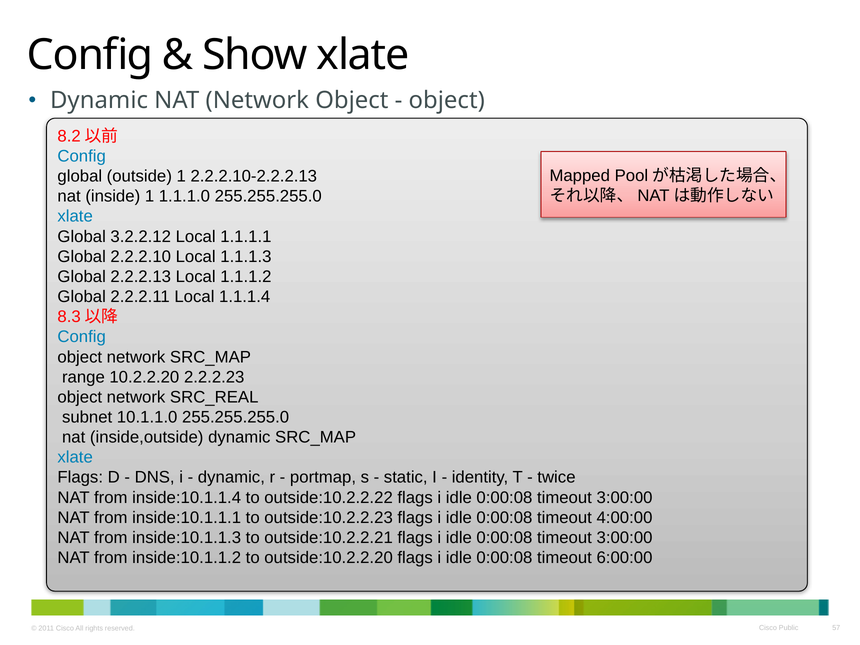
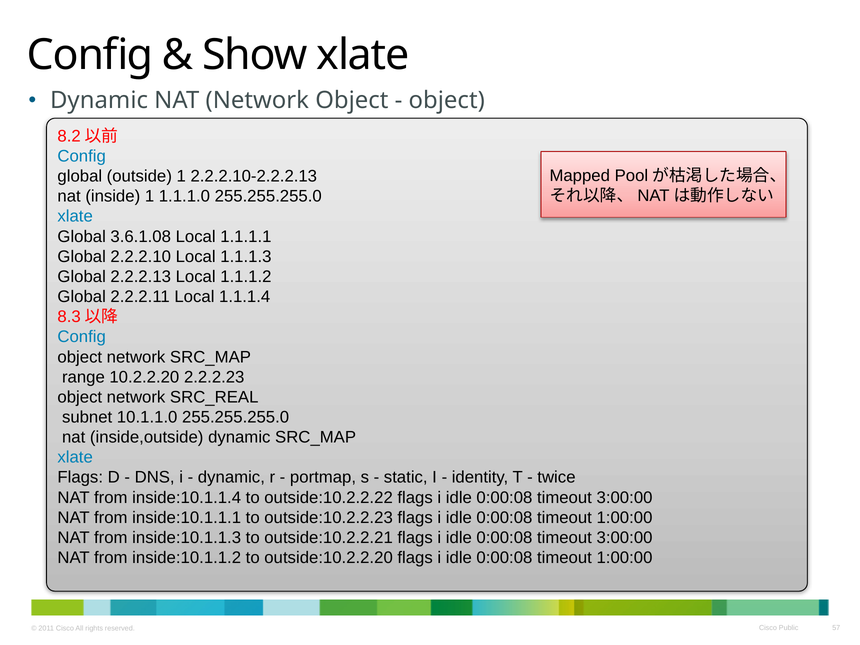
3.2.2.12: 3.2.2.12 -> 3.6.1.08 (141, 237)
4:00:00: 4:00:00 -> 1:00:00 (624, 518)
6:00:00: 6:00:00 -> 1:00:00 (624, 558)
